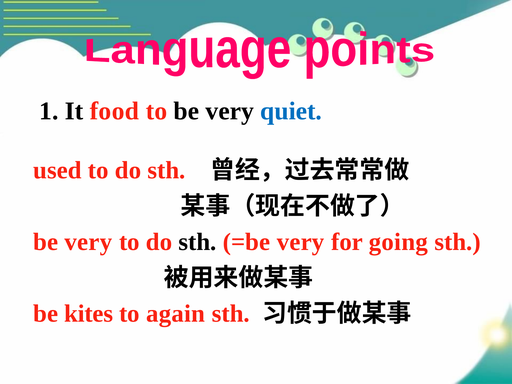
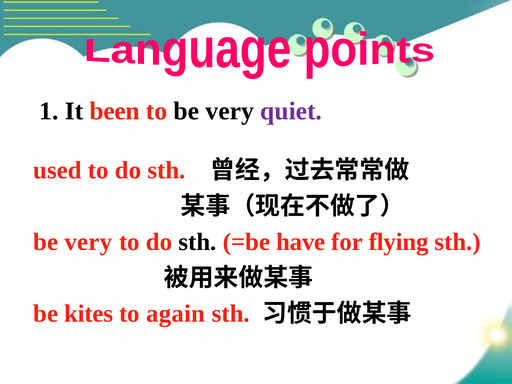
food: food -> been (115, 111)
quiet colour: blue -> purple (291, 111)
=be very: very -> have (301, 242)
going: going -> flying (399, 242)
